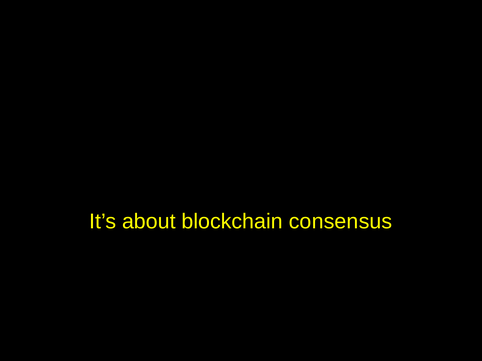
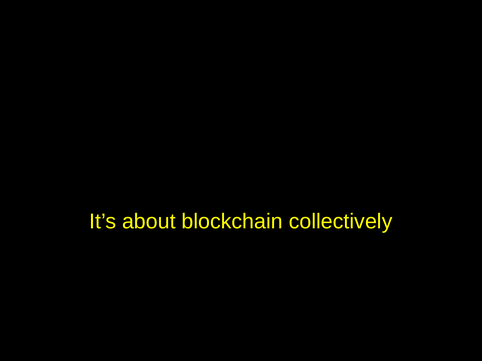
consensus: consensus -> collectively (341, 222)
